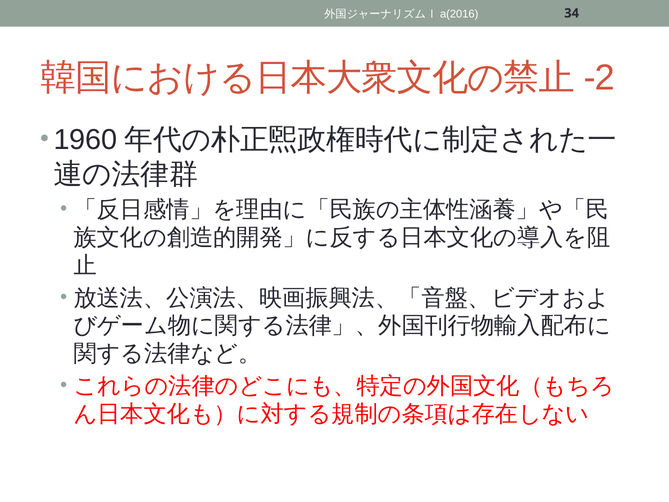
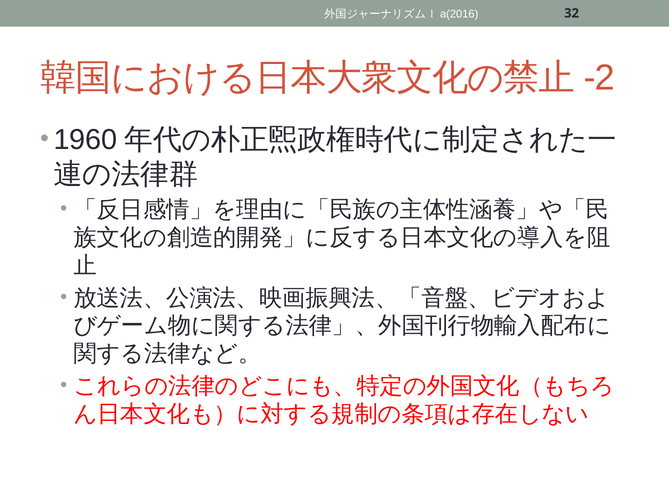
34: 34 -> 32 (572, 13)
